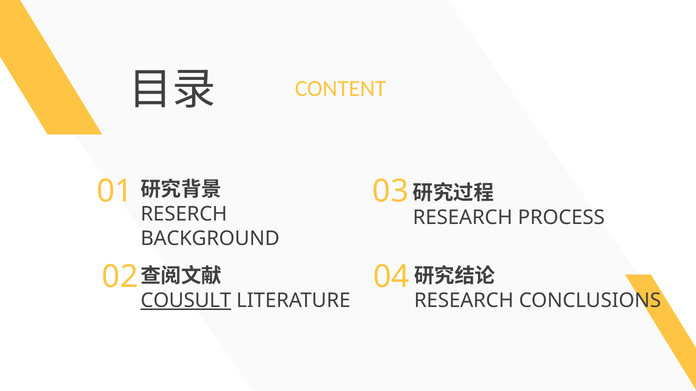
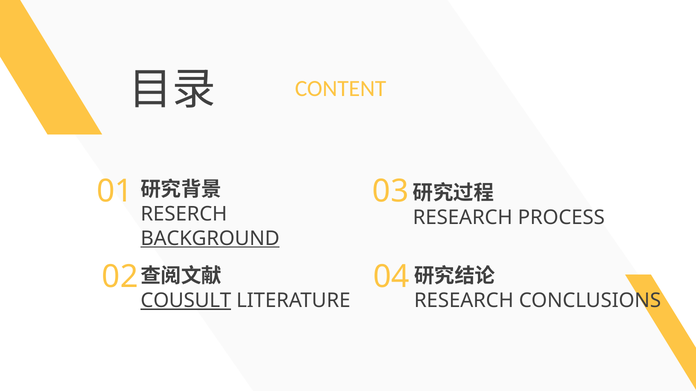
BACKGROUND underline: none -> present (210, 239)
